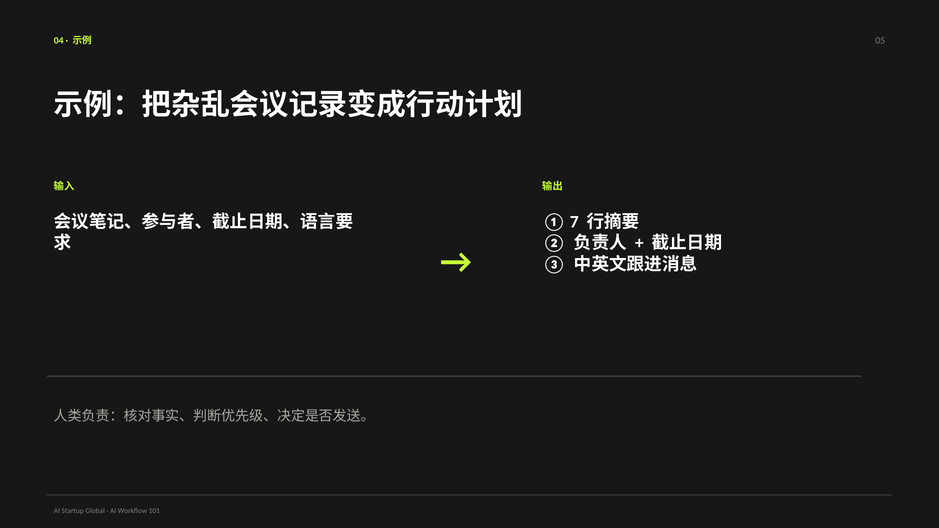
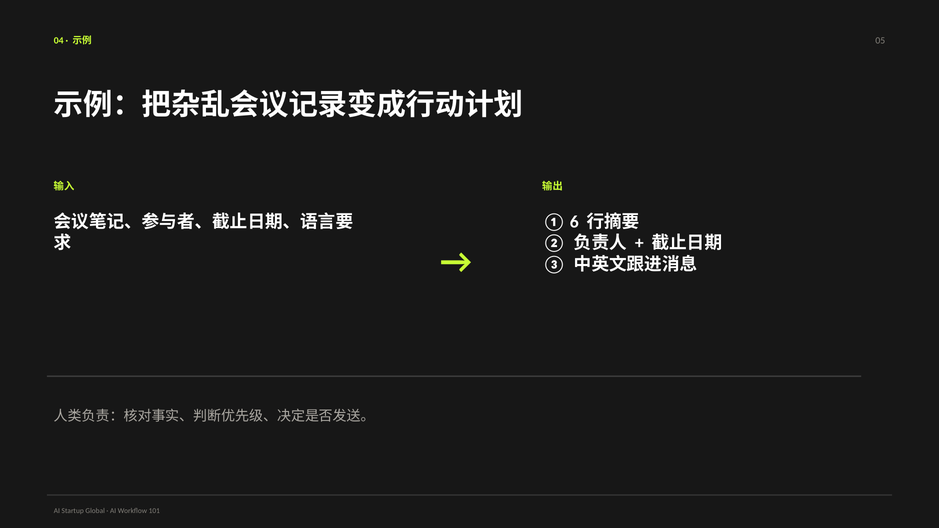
7: 7 -> 6 (574, 222)
